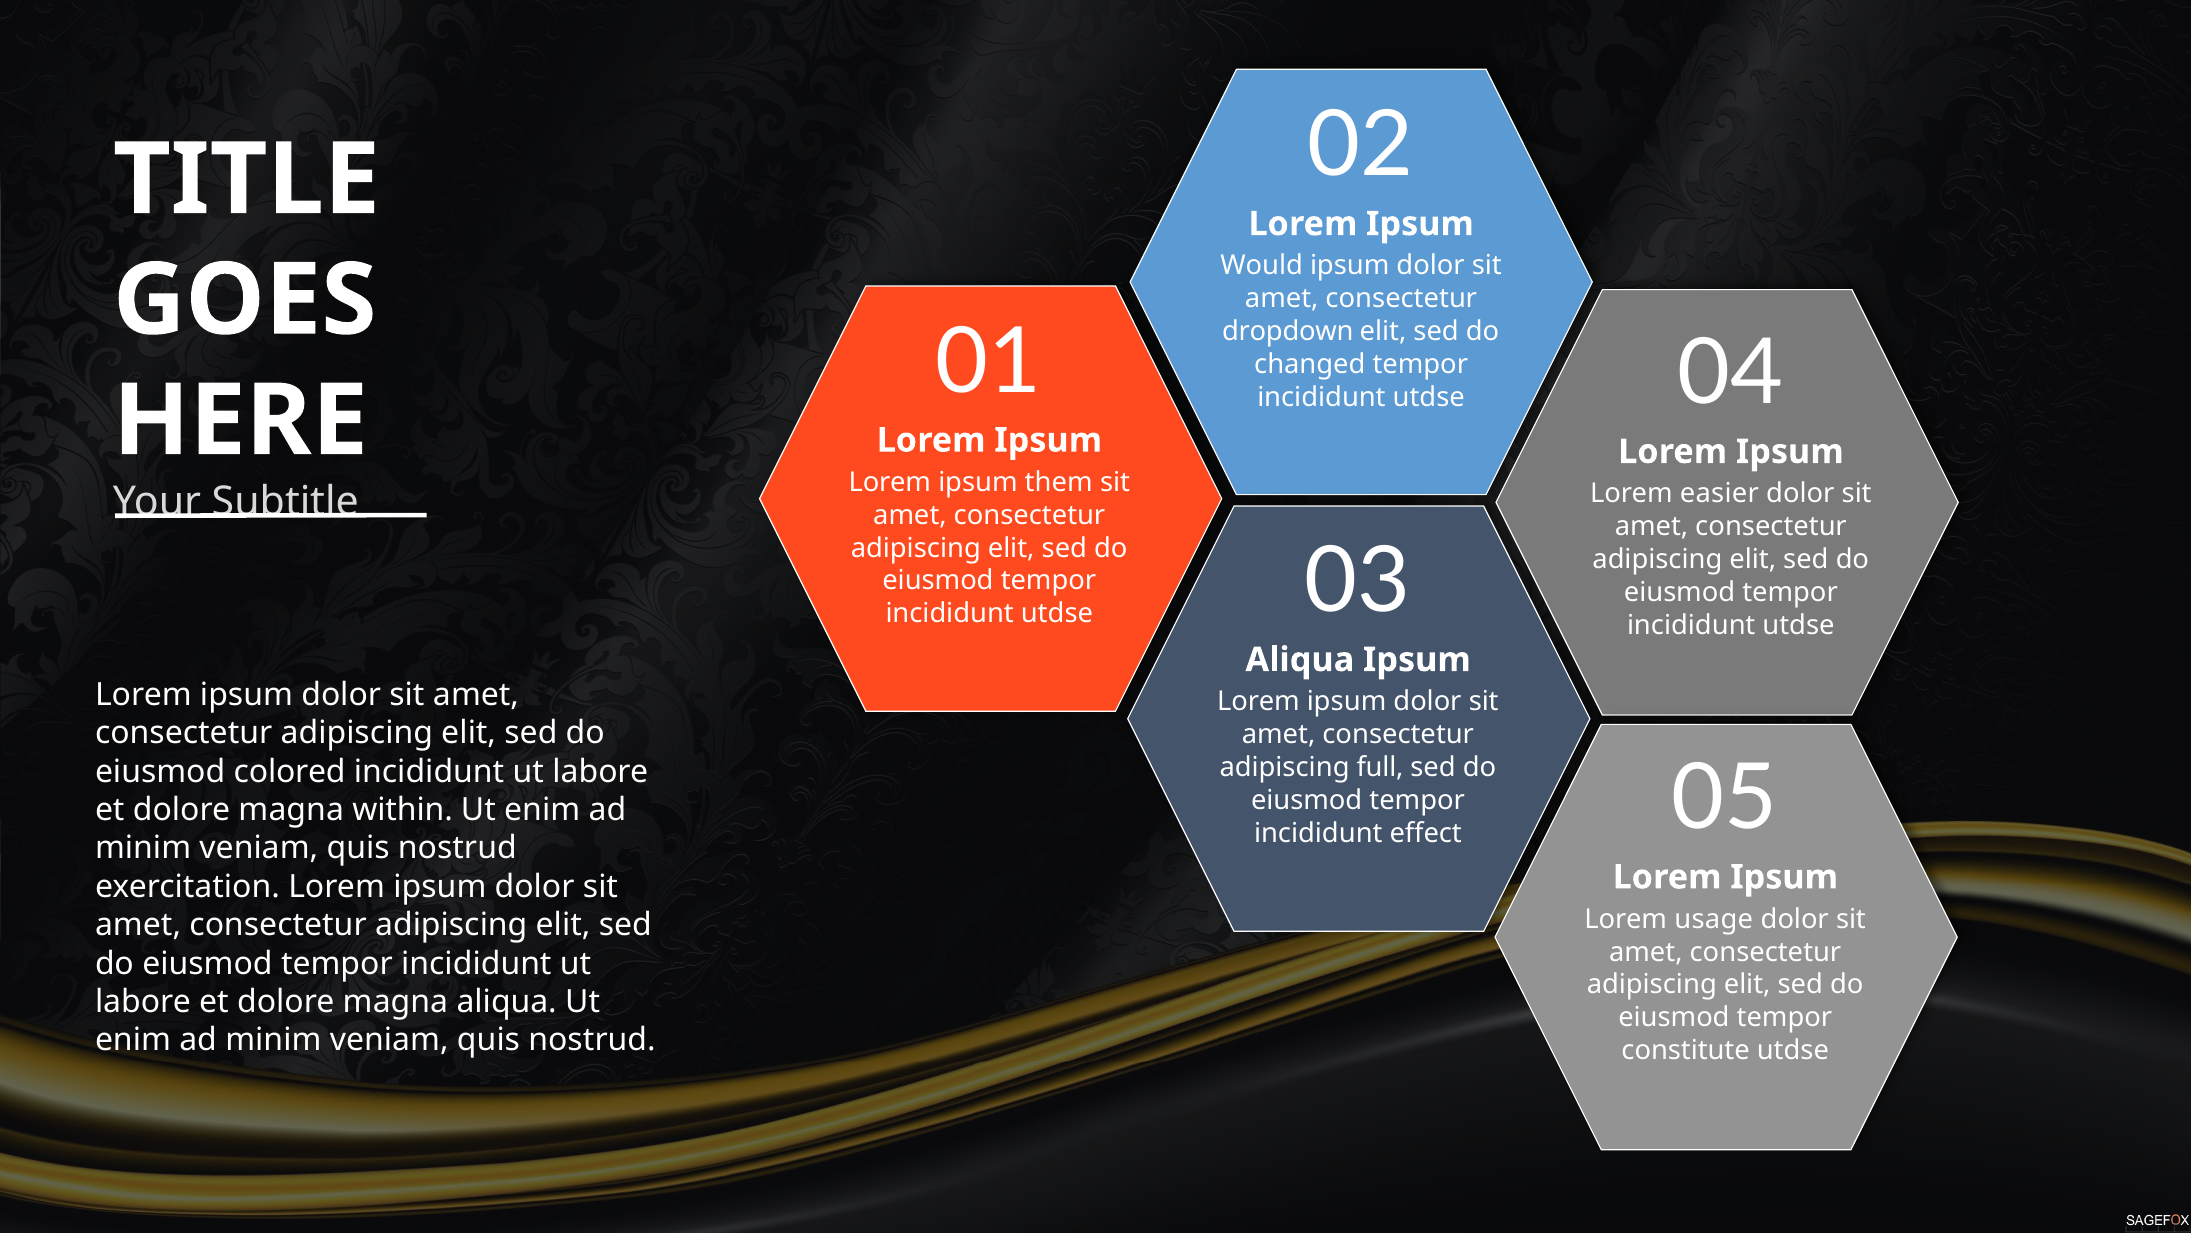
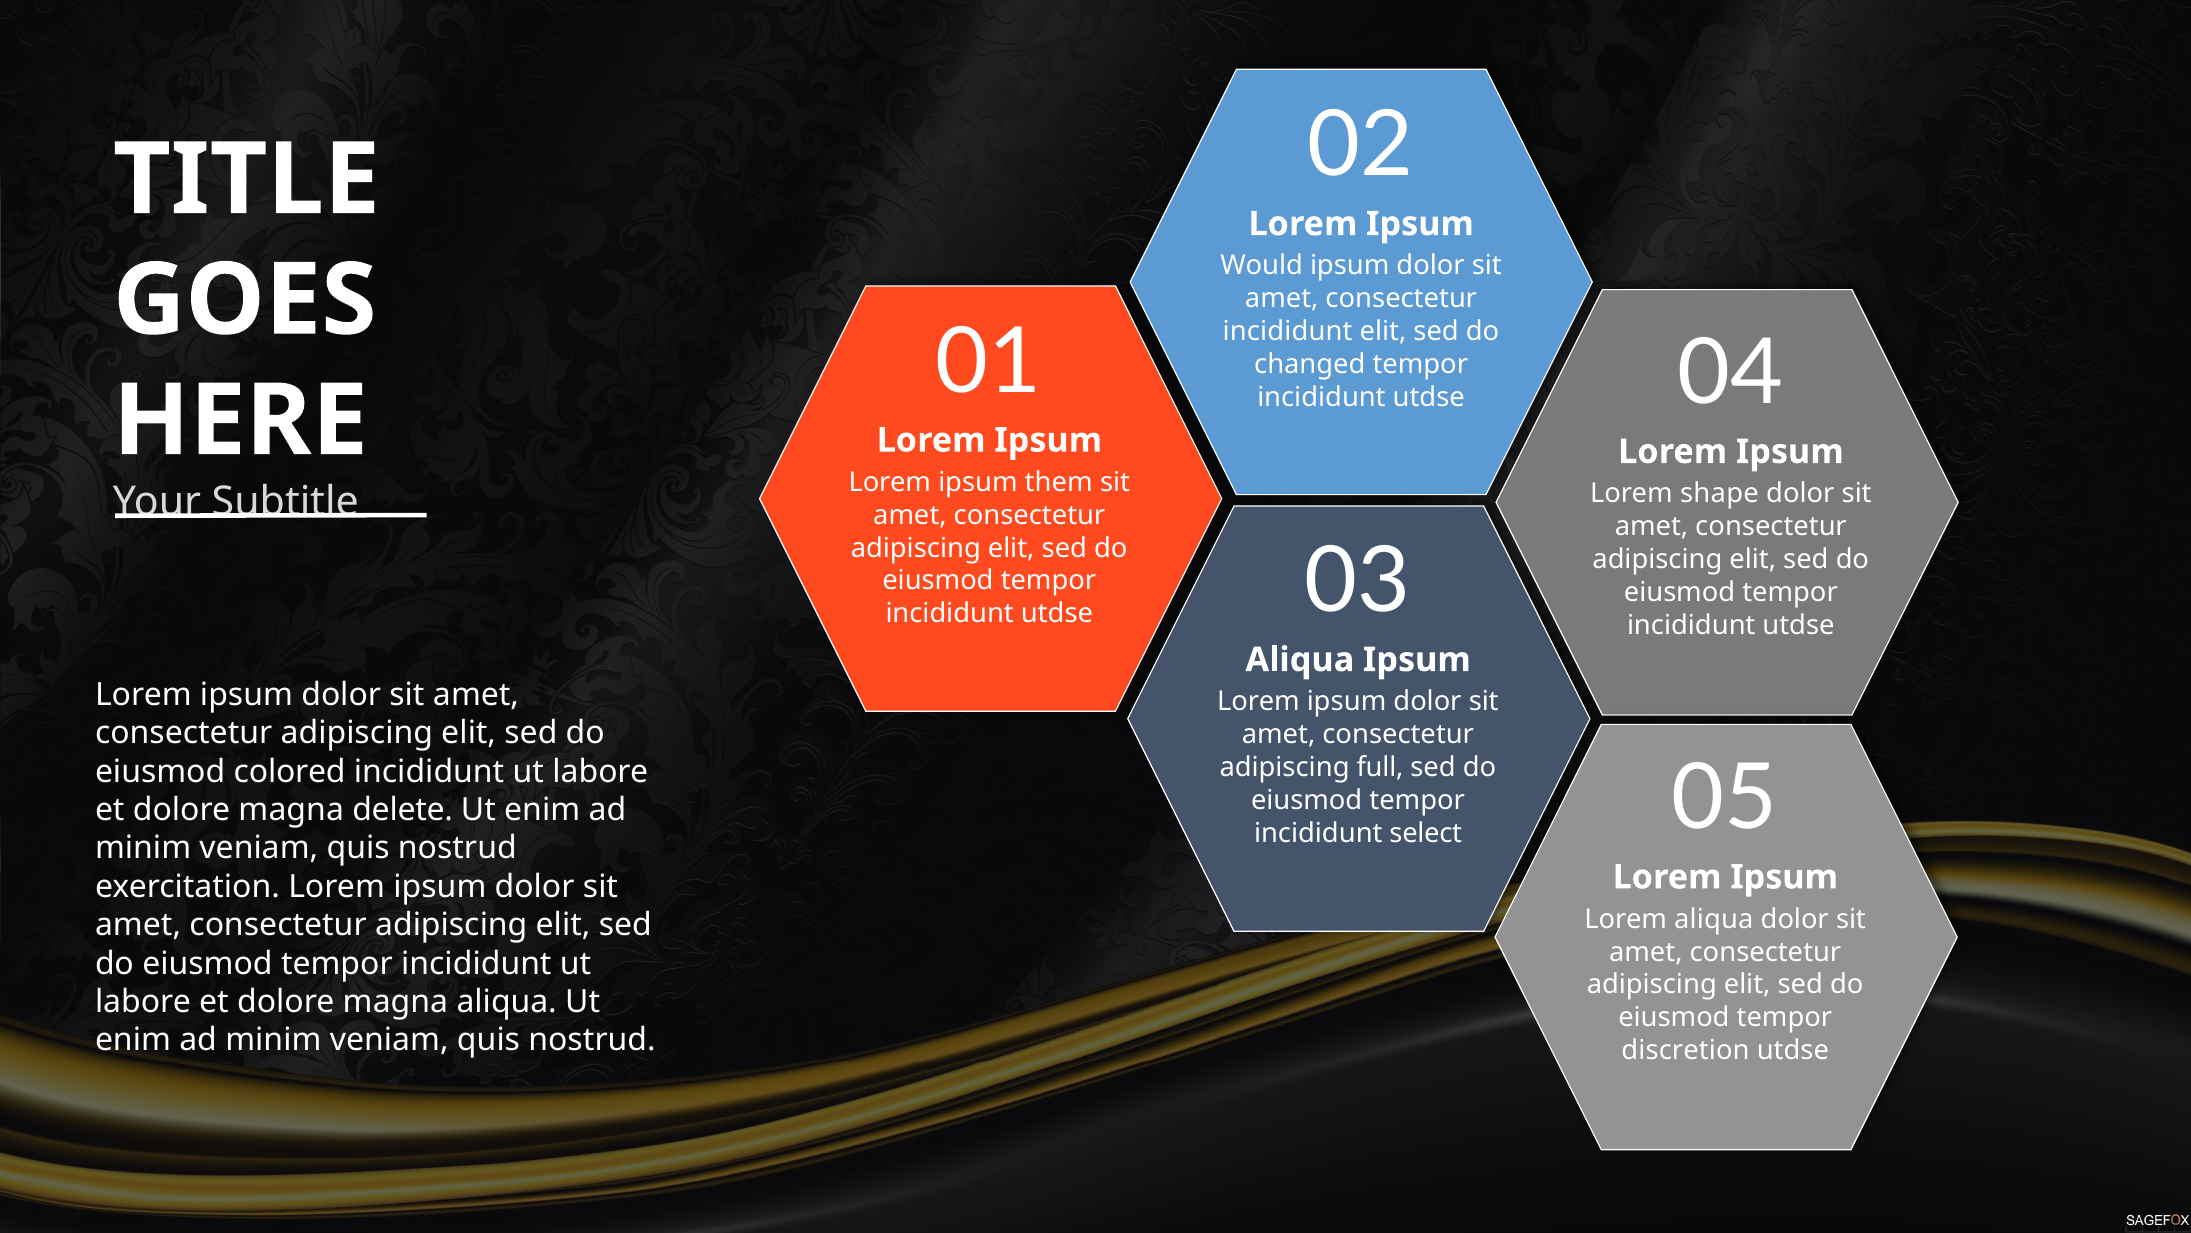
dropdown: dropdown -> incididunt (1288, 332)
easier: easier -> shape (1719, 494)
within: within -> delete (403, 810)
effect: effect -> select (1426, 833)
Lorem usage: usage -> aliqua (1714, 919)
constitute: constitute -> discretion (1686, 1050)
